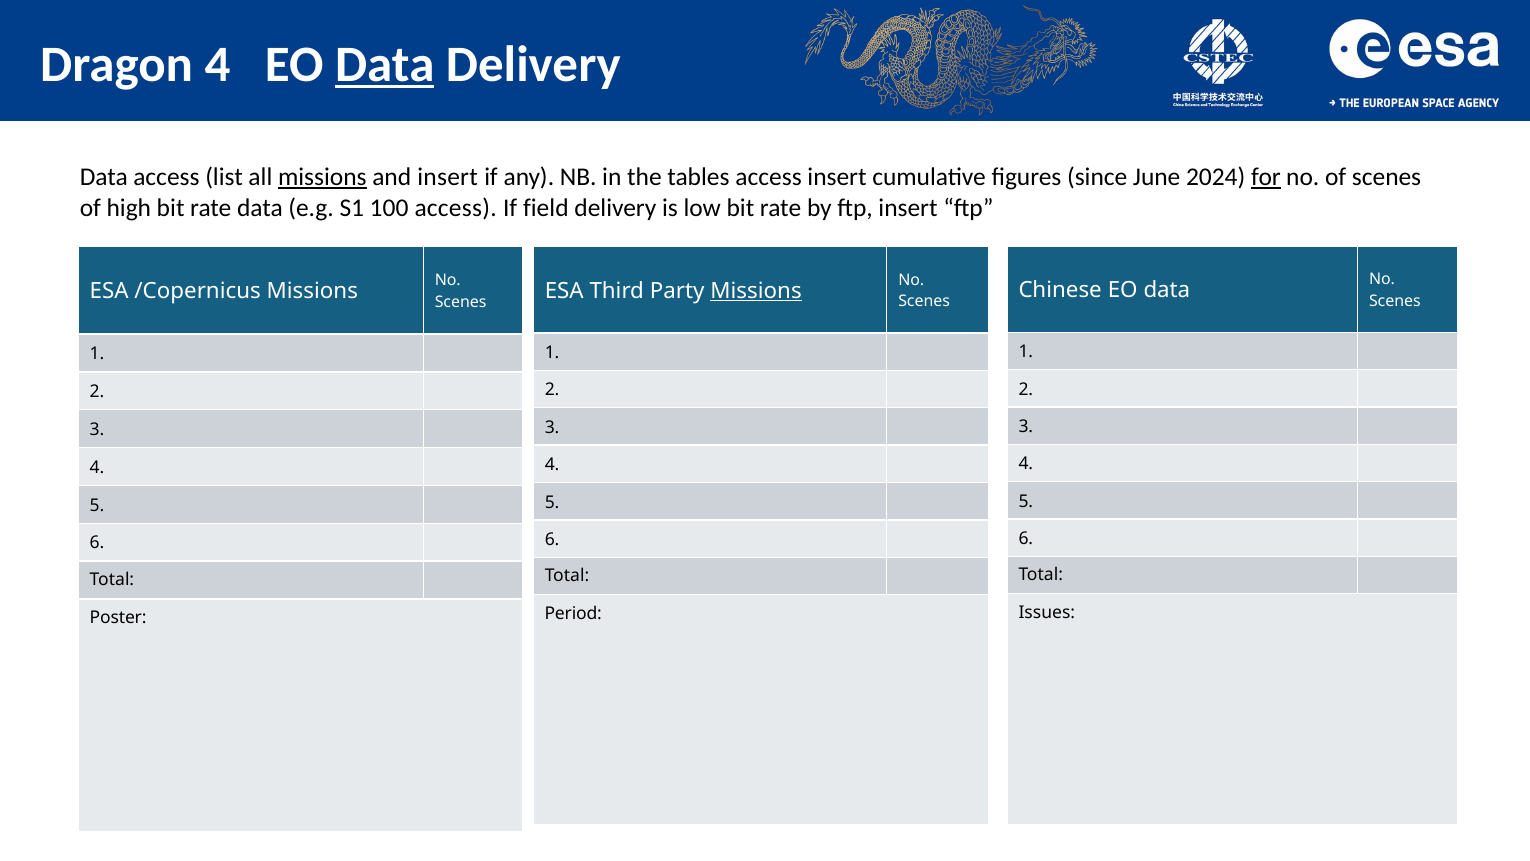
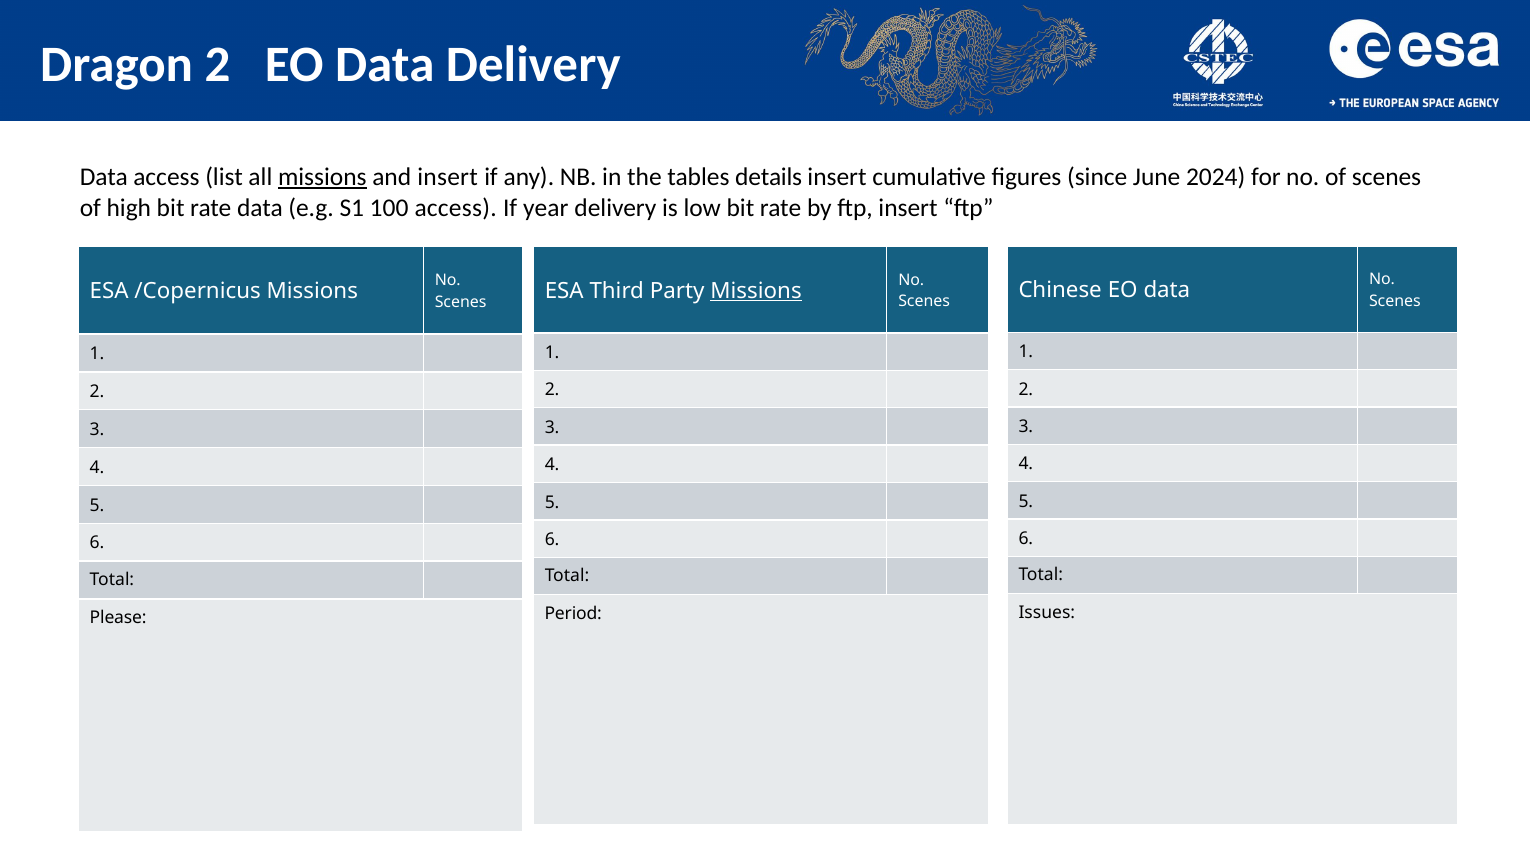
Dragon 4: 4 -> 2 (217, 64)
Data underline: present -> none (385, 64)
tables access: access -> details (769, 177)
for underline: present -> none (1266, 177)
field: field -> year (546, 208)
Poster: Poster -> Please (118, 617)
